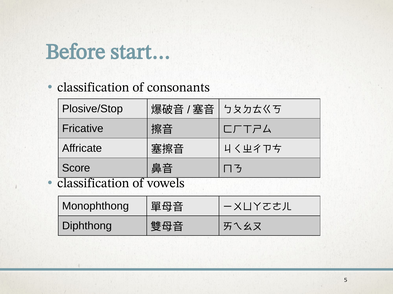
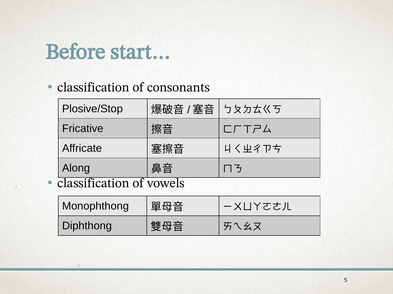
Score: Score -> Along (76, 168)
